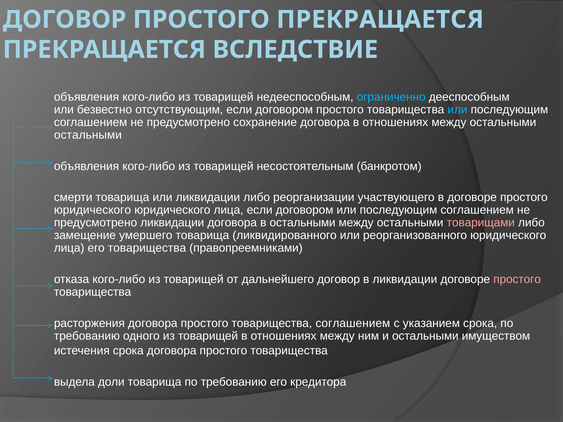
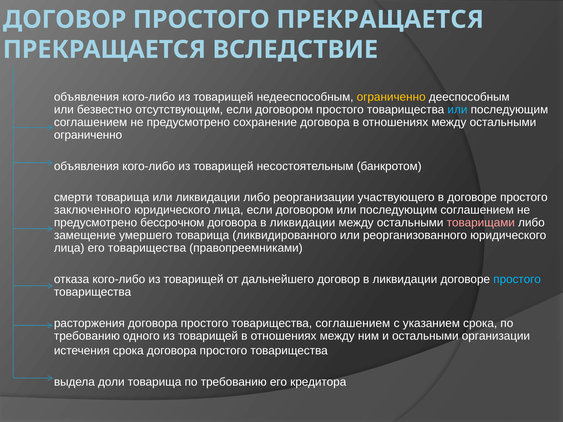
ограниченно colour: light blue -> yellow (391, 97)
остальными: остальными -> ограниченно (88, 135)
юридического: юридического -> заключенного (92, 210)
предусмотрено ликвидации: ликвидации -> бессрочном (172, 223)
договора в остальными: остальными -> ликвидации (302, 223)
простого colour: pink -> light blue (517, 279)
имуществом: имуществом -> организации (496, 336)
